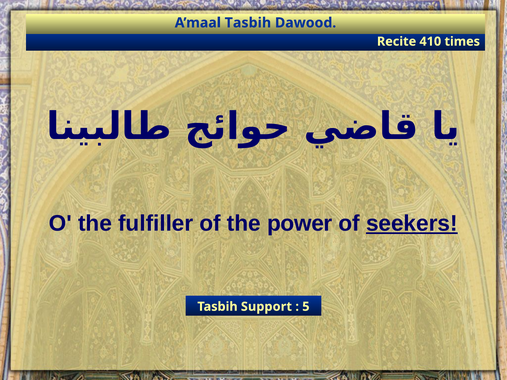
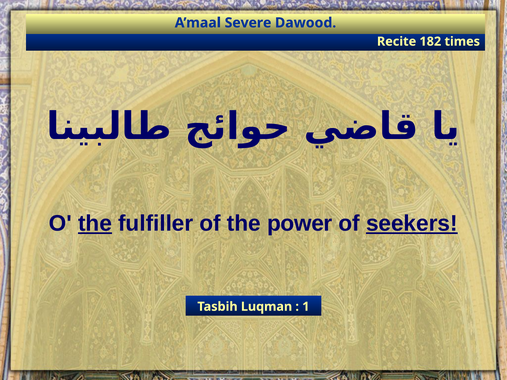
A’maal Tasbih: Tasbih -> Severe (248, 23)
410: 410 -> 182 (430, 42)
the underline: none -> present (95, 224)
Support: Support -> Luqman (267, 307)
5: 5 -> 1 (306, 307)
